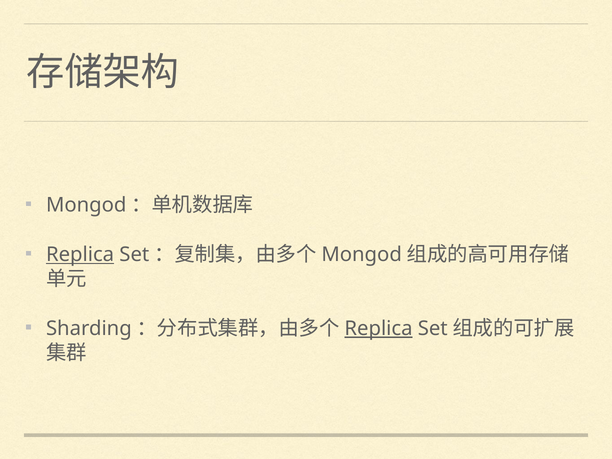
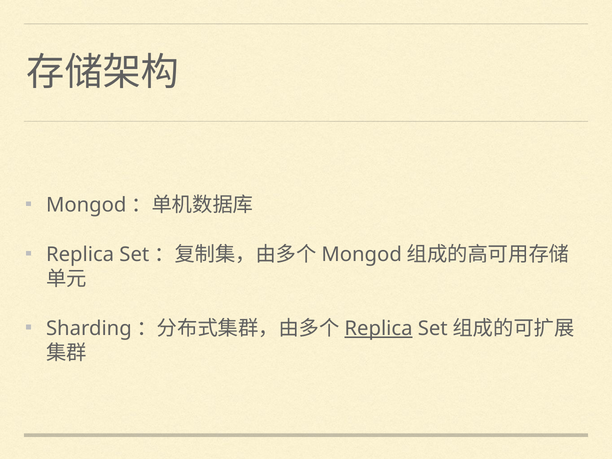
Replica underline: present -> none (80, 255)
